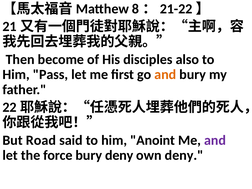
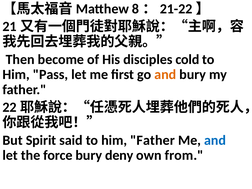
also: also -> cold (187, 59)
Road: Road -> Spirit (41, 140)
him Anoint: Anoint -> Father (153, 140)
and colour: purple -> blue (215, 140)
own deny: deny -> from (184, 155)
